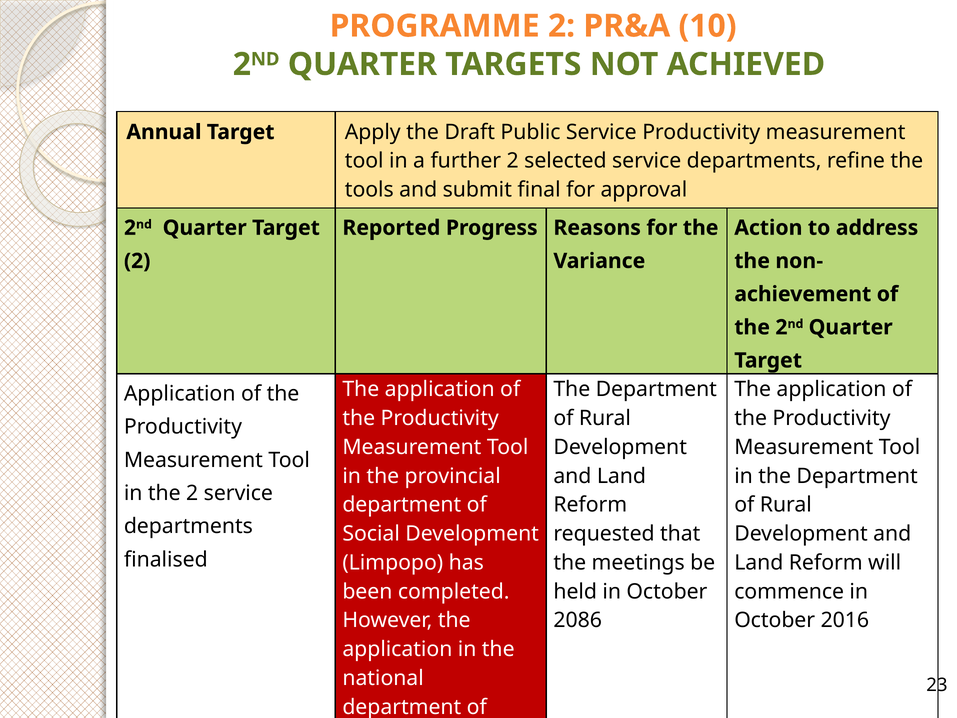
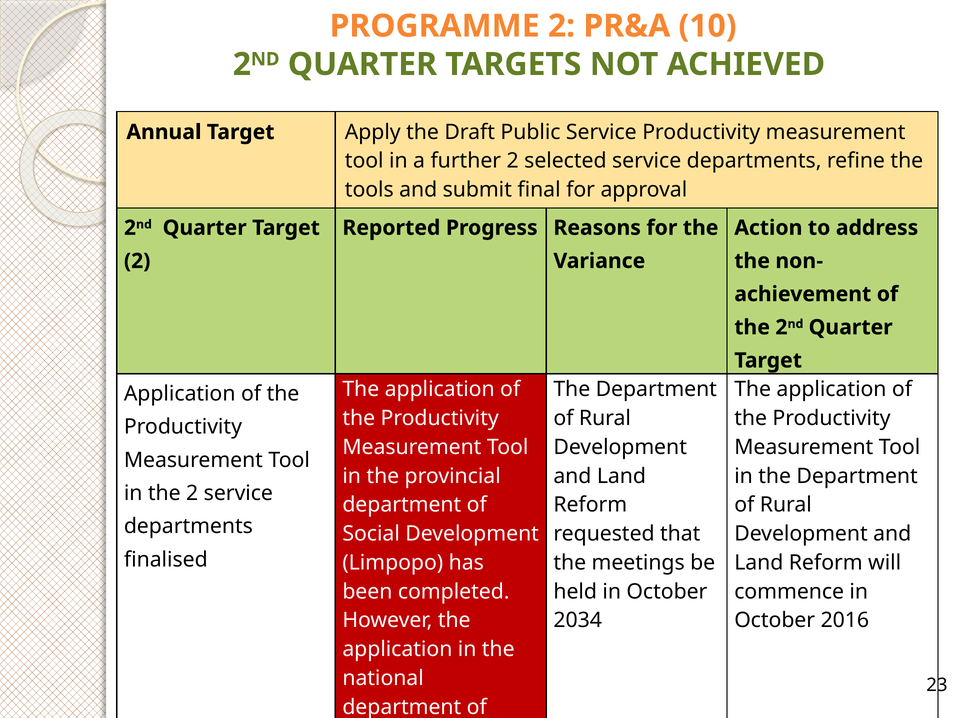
2086: 2086 -> 2034 (578, 620)
